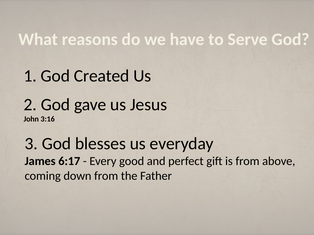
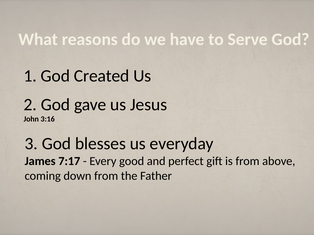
6:17: 6:17 -> 7:17 (69, 161)
